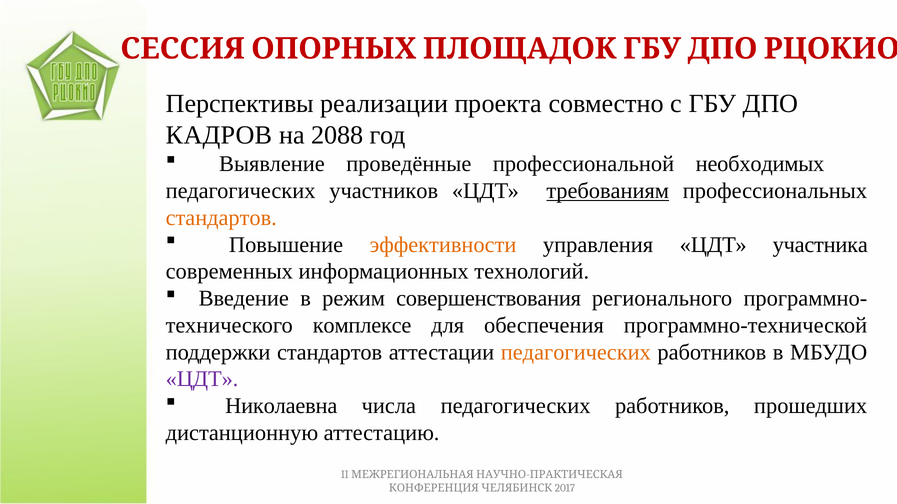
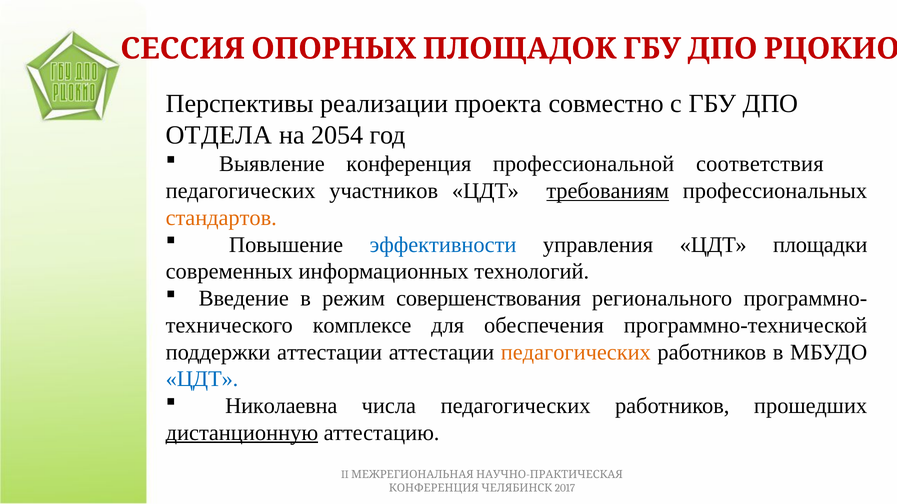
КАДРОВ: КАДРОВ -> ОТДЕЛА (219, 135)
2088: 2088 -> 2054 (337, 135)
проведённые: проведённые -> конференция (409, 164)
необходимых: необходимых -> соответствия (760, 164)
эффективности colour: orange -> blue (443, 245)
участника: участника -> площадки (820, 245)
поддержки стандартов: стандартов -> аттестации (330, 353)
ЦДТ colour: purple -> blue (202, 379)
дистанционную underline: none -> present (242, 433)
